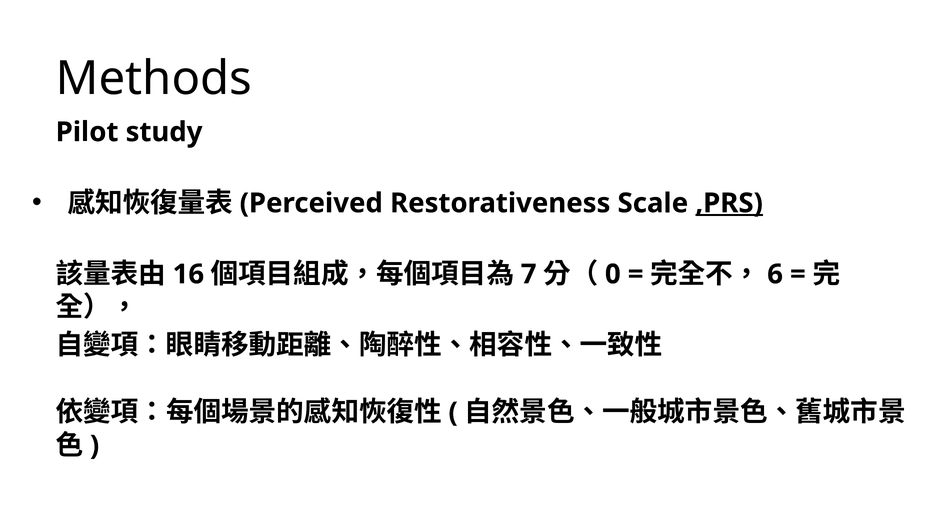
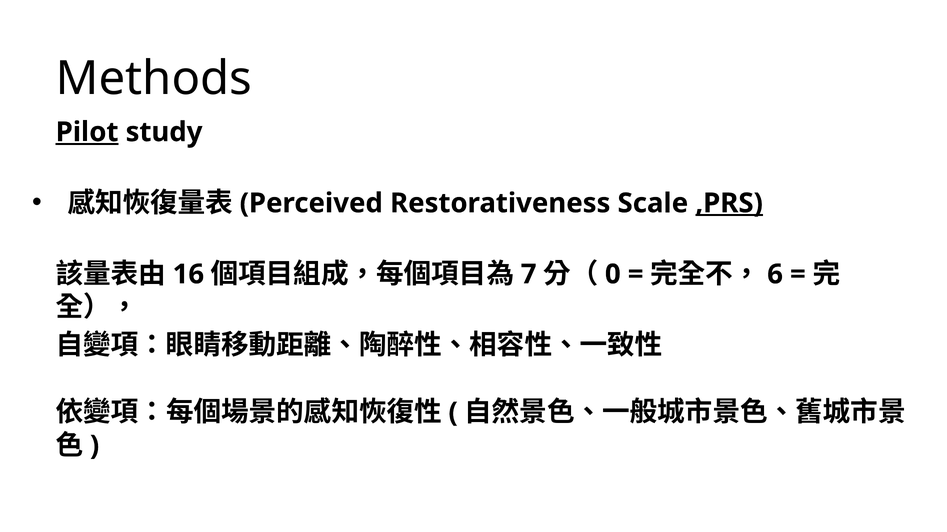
Pilot underline: none -> present (87, 132)
